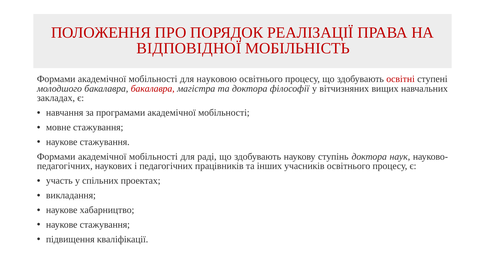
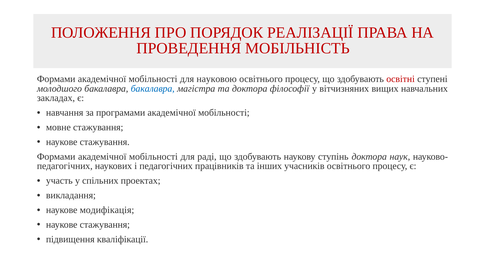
ВІДПОВІДНОЇ: ВІДПОВІДНОЇ -> ПРОВЕДЕННЯ (189, 48)
бакалавра colour: red -> blue (153, 88)
хабарництво: хабарництво -> модифікація (107, 210)
